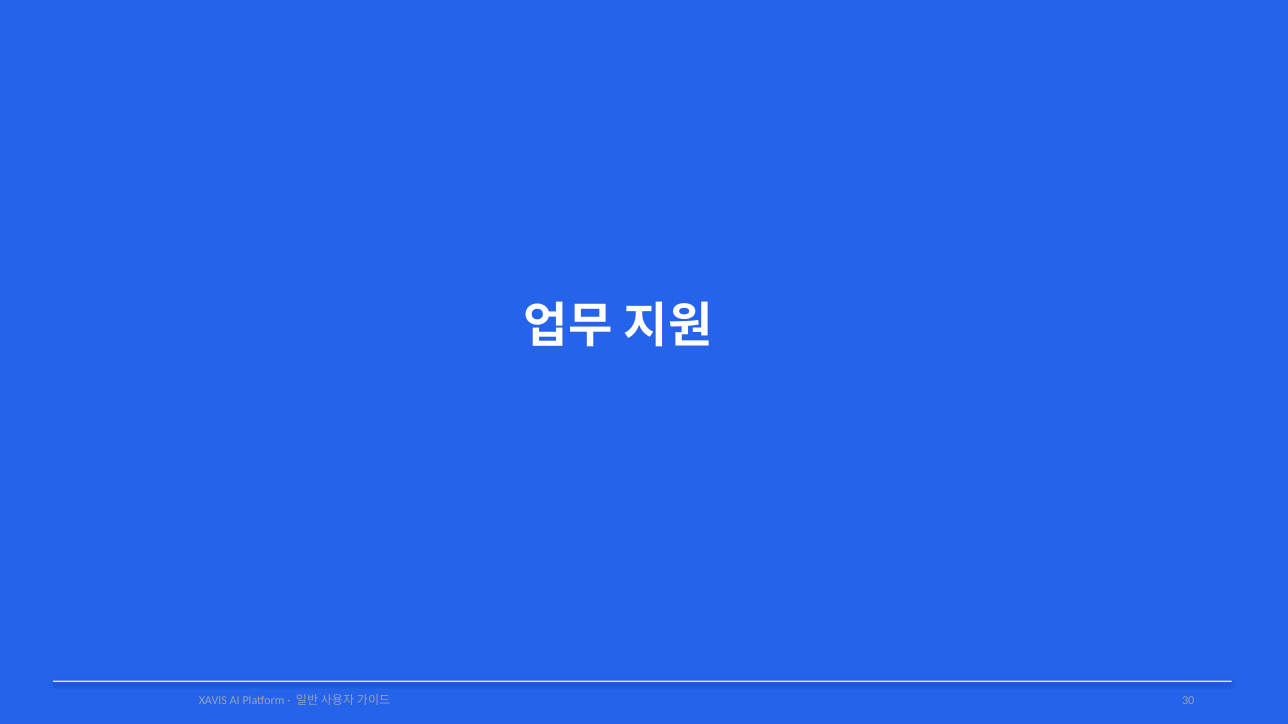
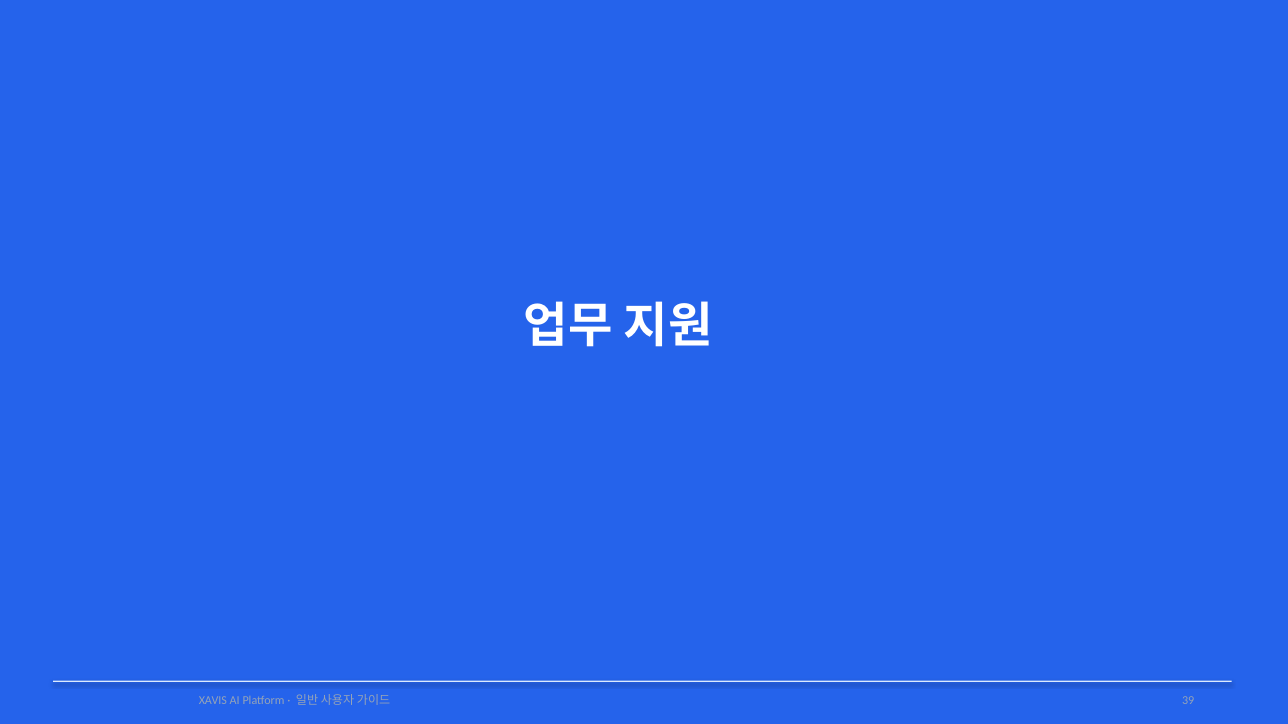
30: 30 -> 39 (1188, 701)
